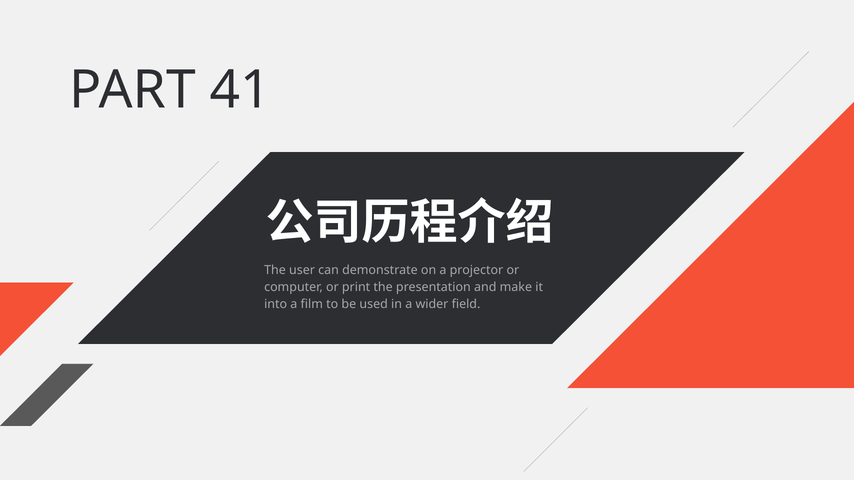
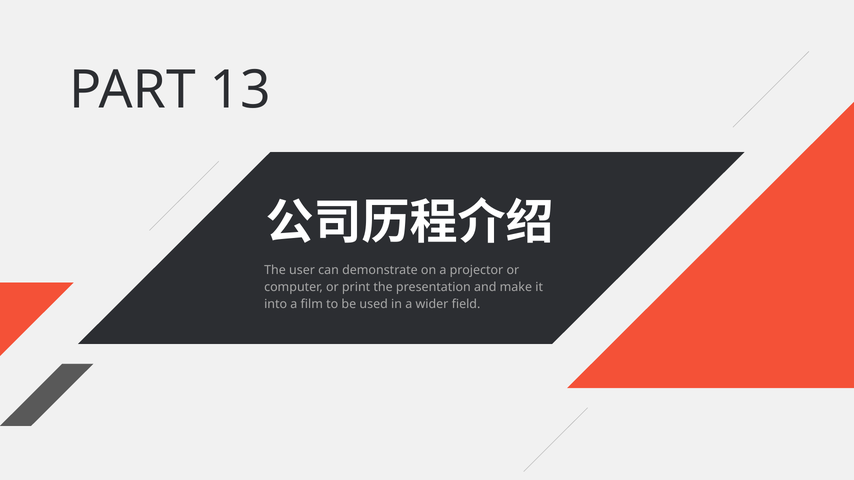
41: 41 -> 13 (240, 90)
